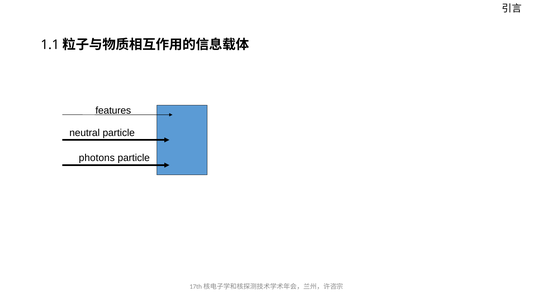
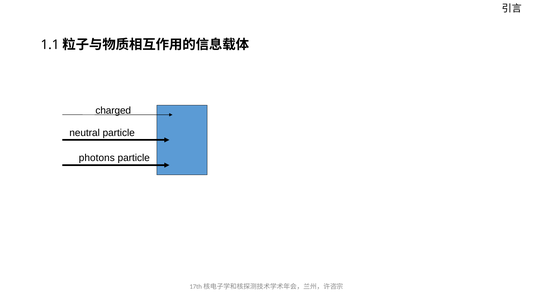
features: features -> charged (113, 110)
